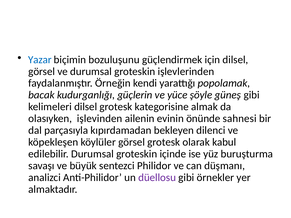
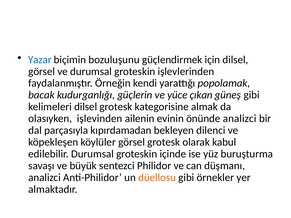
şöyle: şöyle -> çıkan (201, 95)
önünde sahnesi: sahnesi -> analizci (240, 119)
düellosu colour: purple -> orange (157, 178)
